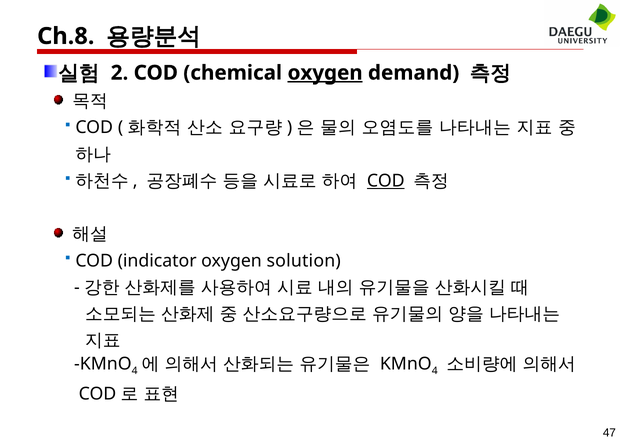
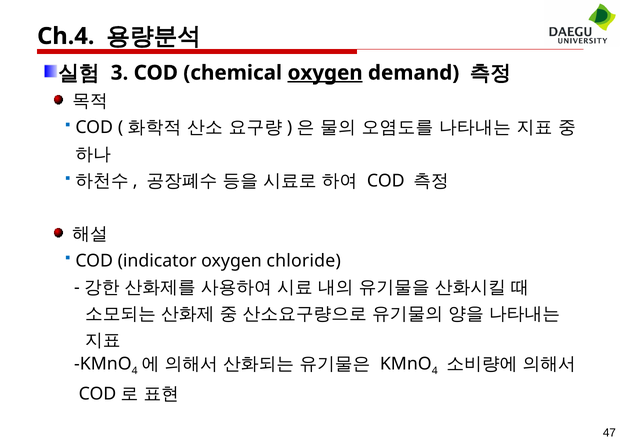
Ch.8: Ch.8 -> Ch.4 (66, 36)
2: 2 -> 3 (120, 73)
COD underline: present -> none (386, 181)
solution: solution -> chloride (304, 261)
